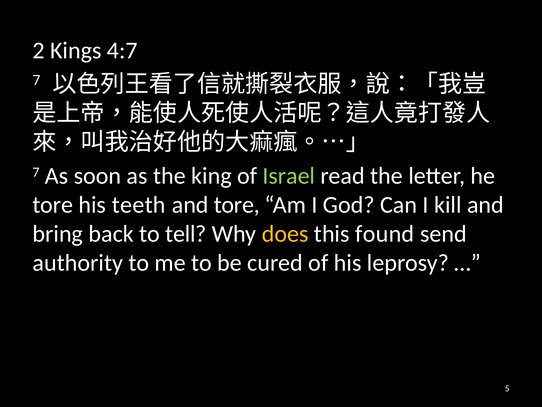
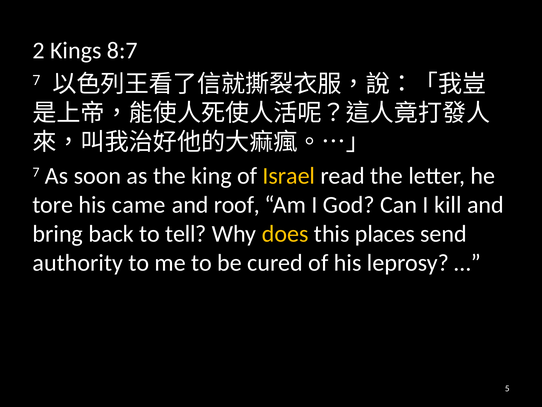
4:7: 4:7 -> 8:7 (122, 50)
Israel colour: light green -> yellow (289, 176)
teeth: teeth -> came (139, 205)
and tore: tore -> roof (237, 205)
found: found -> places (385, 234)
